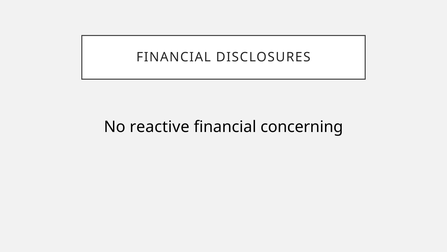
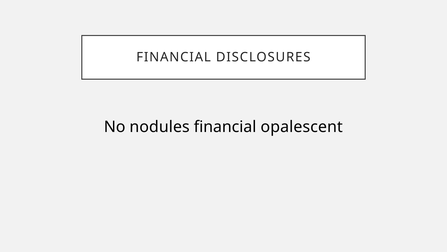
reactive: reactive -> nodules (160, 127)
concerning: concerning -> opalescent (302, 127)
